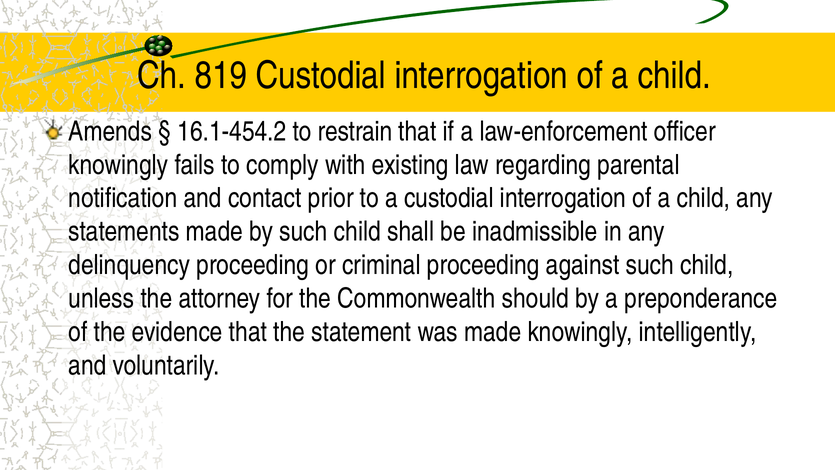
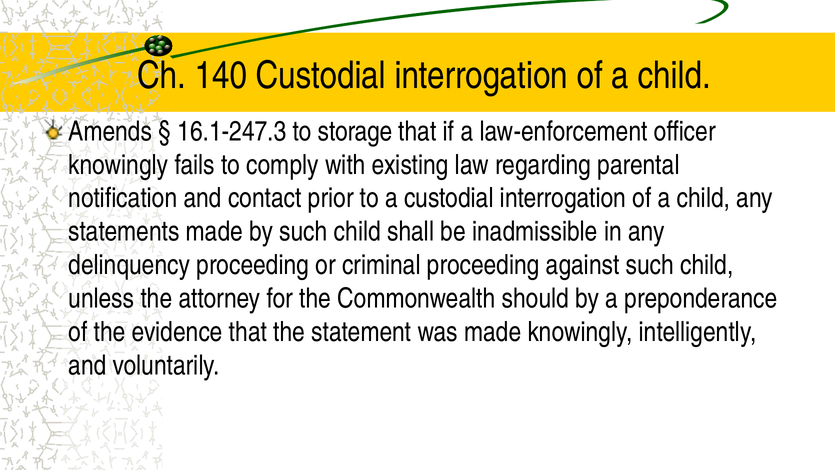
819: 819 -> 140 (221, 75)
16.1-454.2: 16.1-454.2 -> 16.1-247.3 (232, 131)
restrain: restrain -> storage (355, 131)
